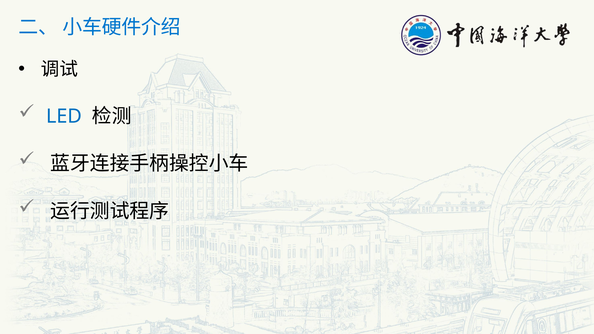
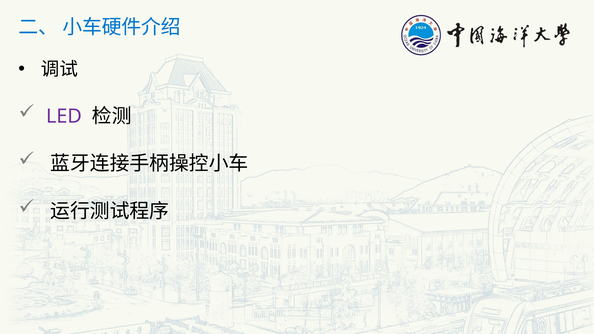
LED colour: blue -> purple (64, 116)
